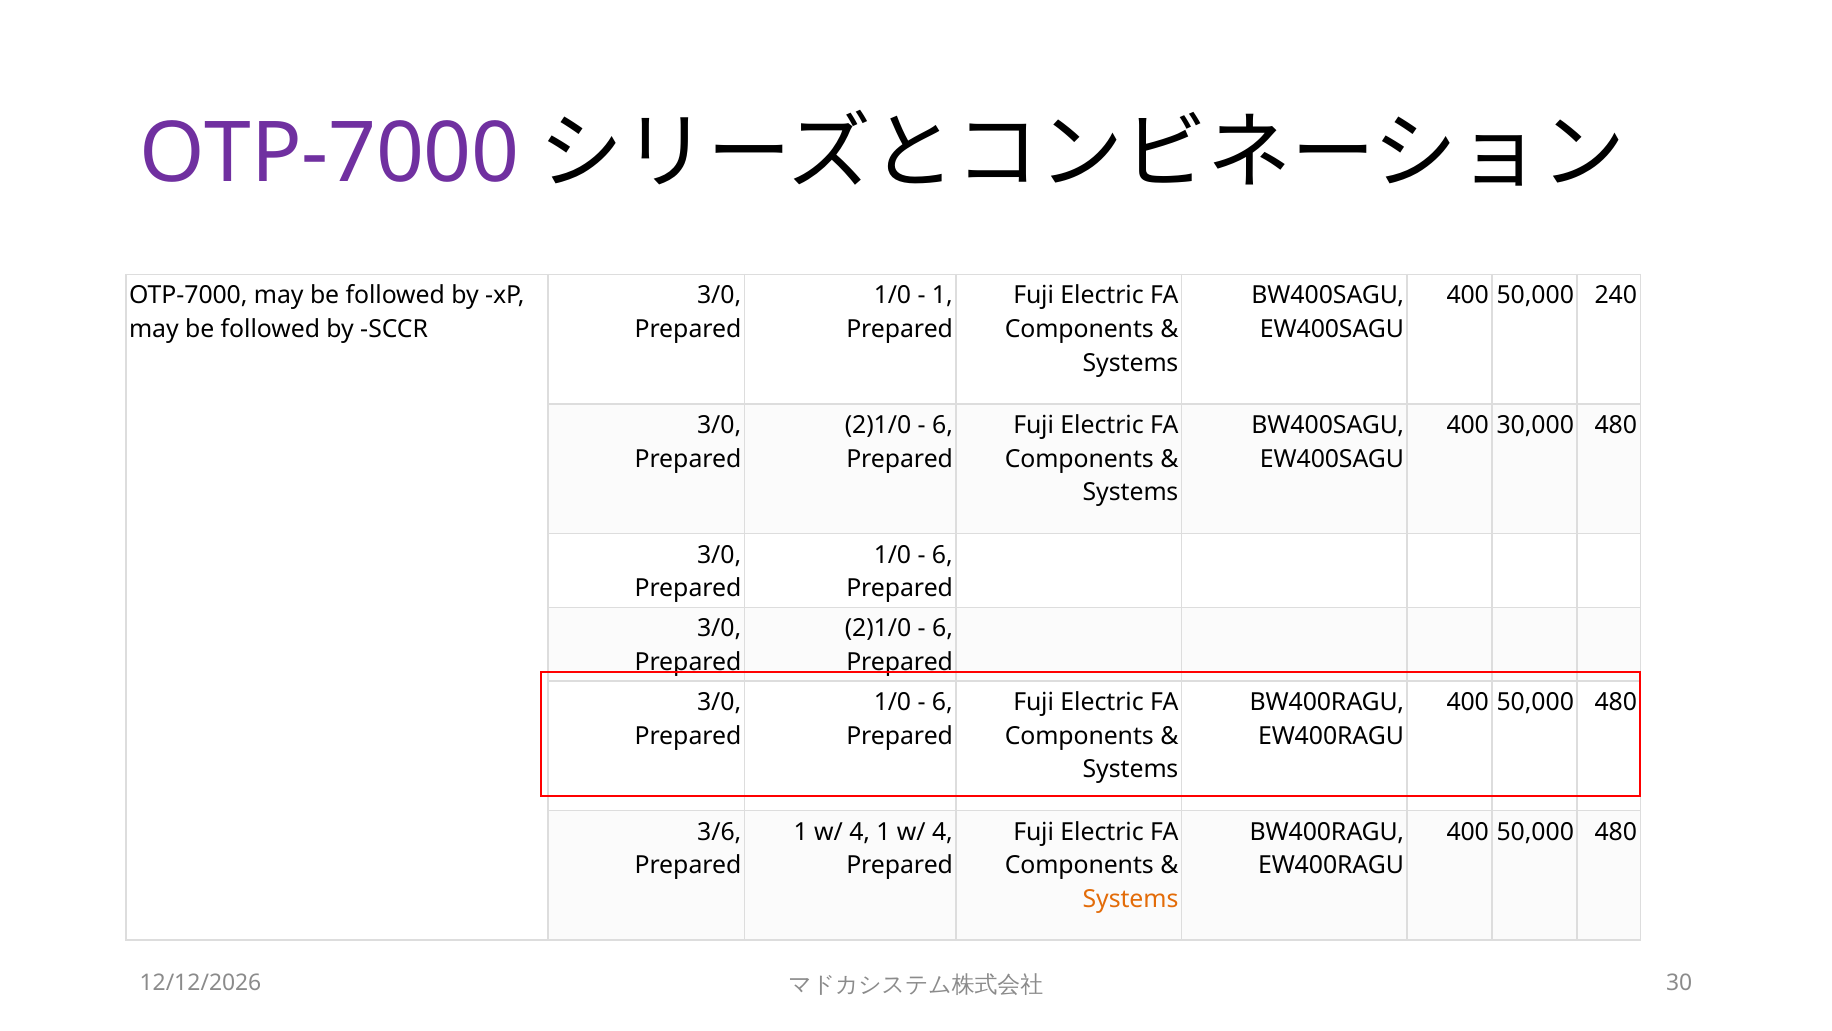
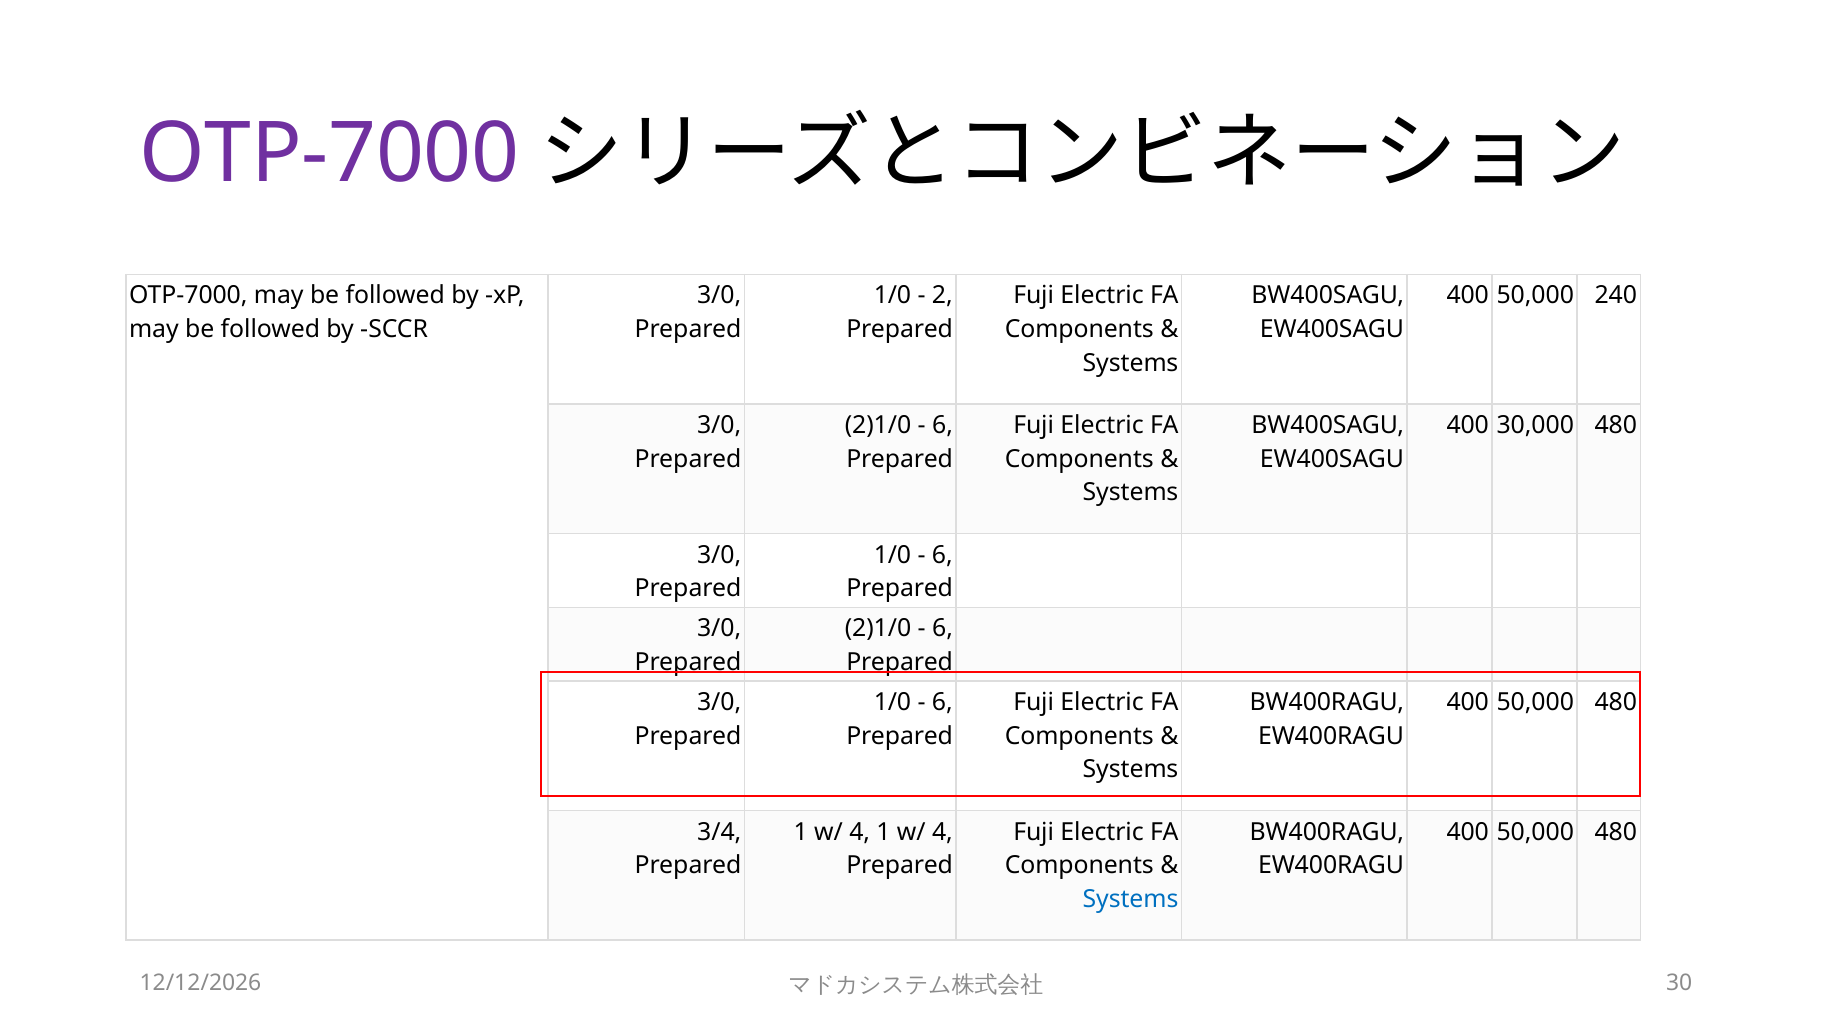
1: 1 -> 2 (942, 296)
3/6: 3/6 -> 3/4 (719, 831)
Systems colour: orange -> blue (1131, 899)
